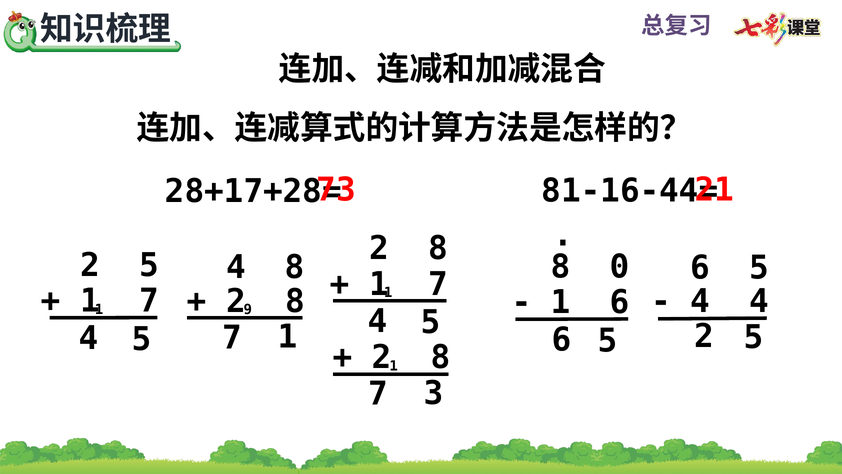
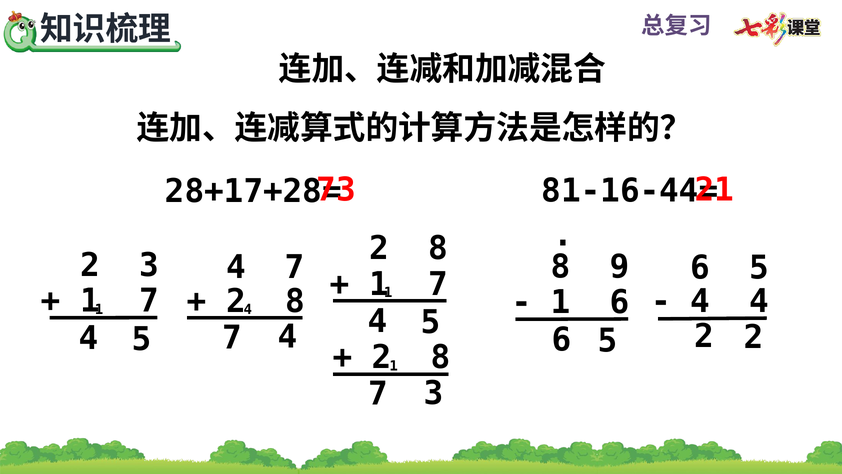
2 5: 5 -> 3 (149, 265)
0: 0 -> 9 (620, 266)
8: 8 -> 7 (295, 267)
9: 9 -> 4 (248, 309)
1: 1 -> 4 (288, 337)
5: 5 -> 2 (754, 337)
